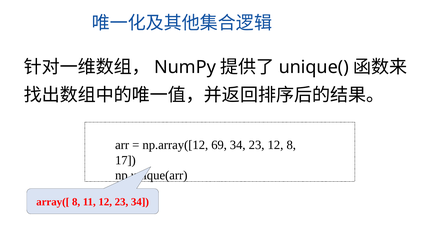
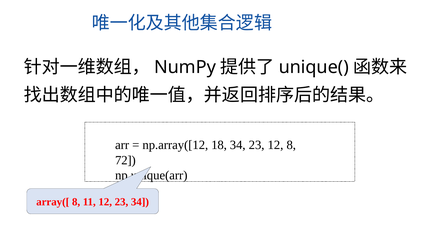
69: 69 -> 18 (219, 145)
17: 17 -> 72 (125, 160)
